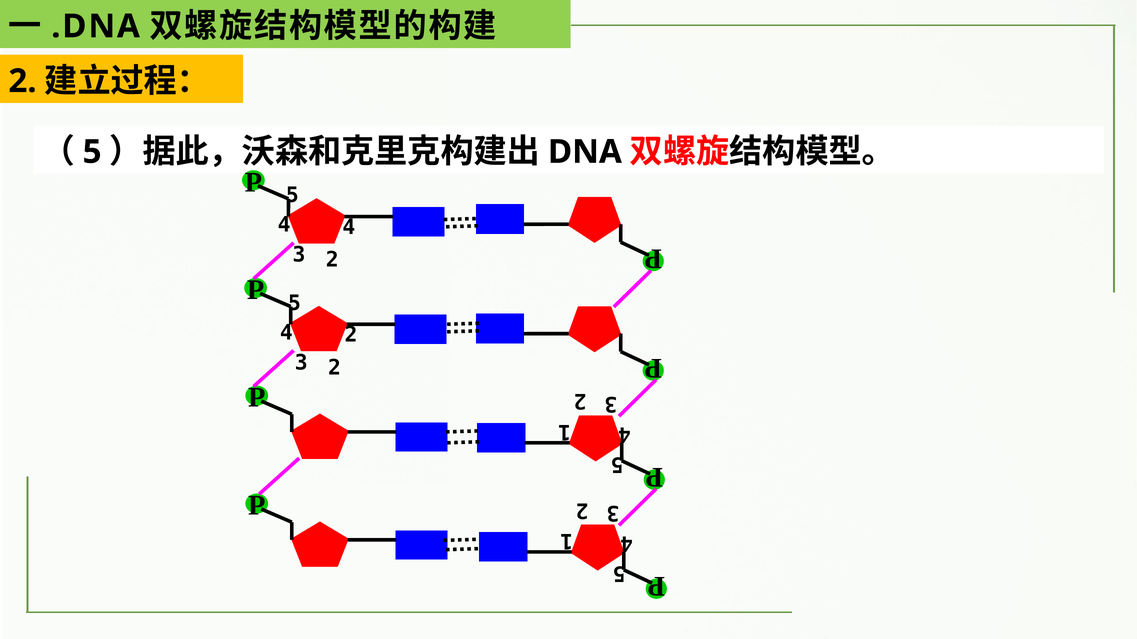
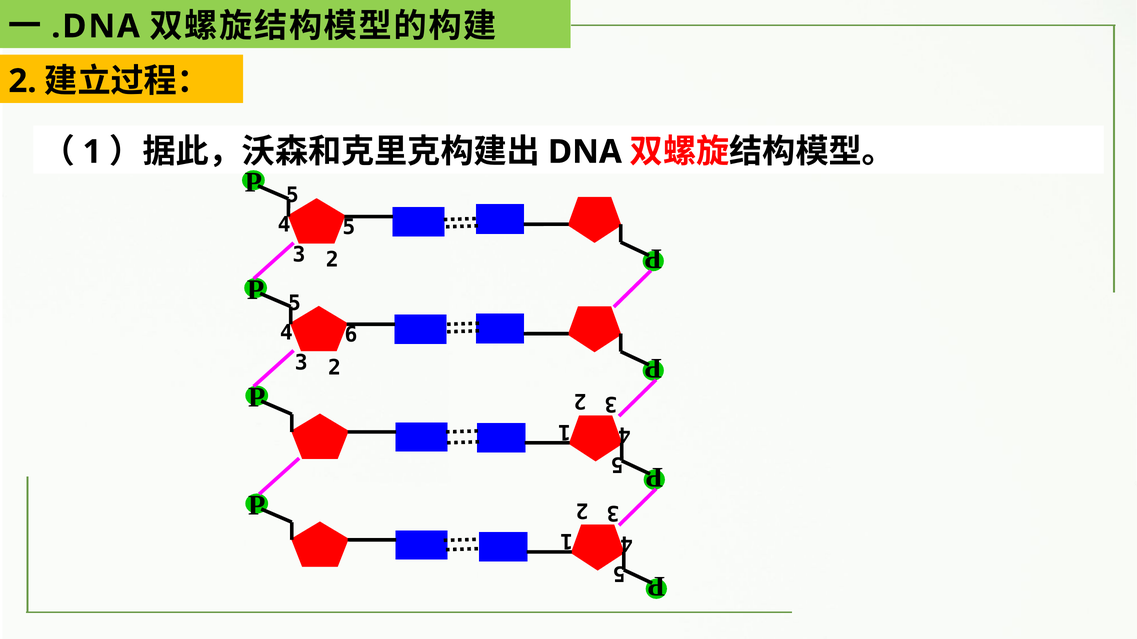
5: 5 -> 1 (92, 152)
4 4: 4 -> 5 (349, 227)
4 2: 2 -> 6 (351, 335)
